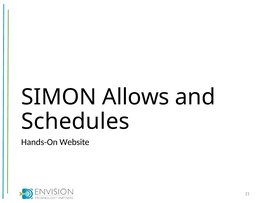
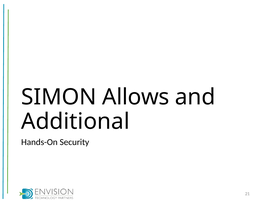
Schedules: Schedules -> Additional (75, 122)
Website: Website -> Security (74, 142)
